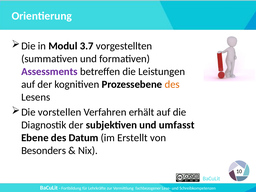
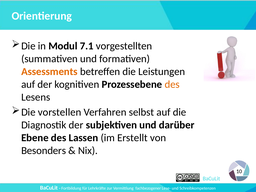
3.7: 3.7 -> 7.1 (87, 46)
Assessments colour: purple -> orange (49, 72)
erhält: erhält -> selbst (141, 112)
umfasst: umfasst -> darüber (177, 125)
Datum: Datum -> Lassen (83, 138)
